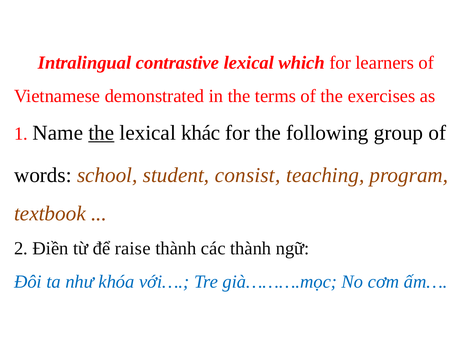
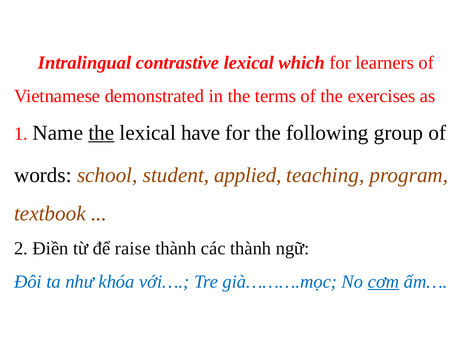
khác: khác -> have (201, 133)
consist: consist -> applied (248, 175)
cơm underline: none -> present (384, 282)
